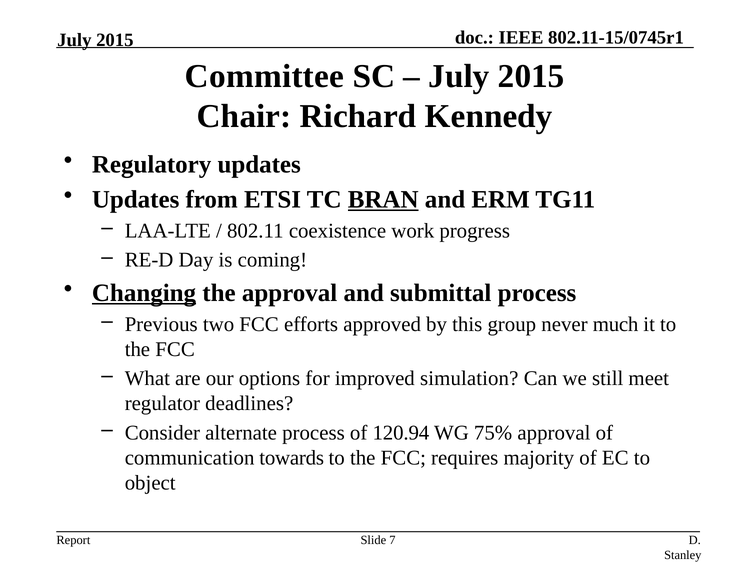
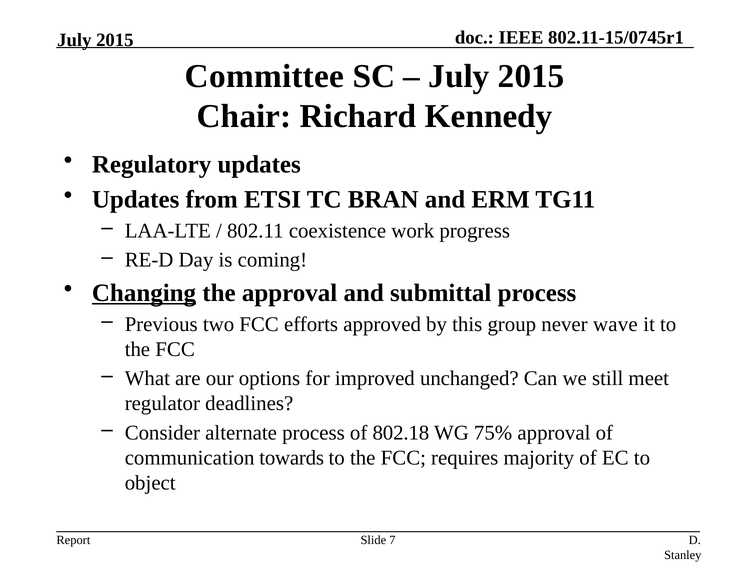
BRAN underline: present -> none (383, 199)
much: much -> wave (615, 324)
simulation: simulation -> unchanged (469, 378)
120.94: 120.94 -> 802.18 (401, 432)
